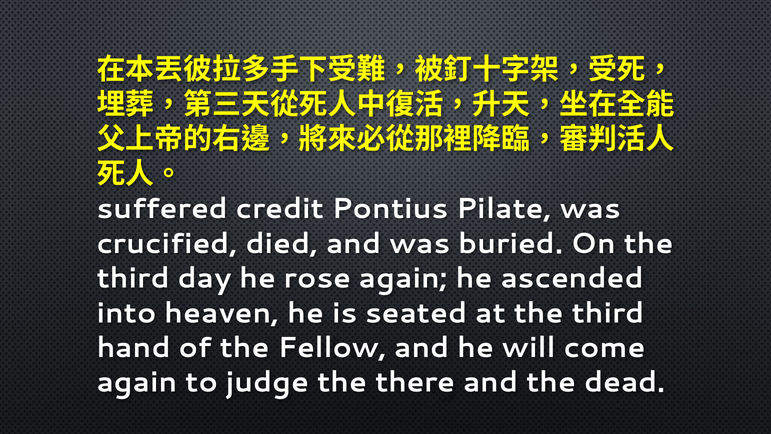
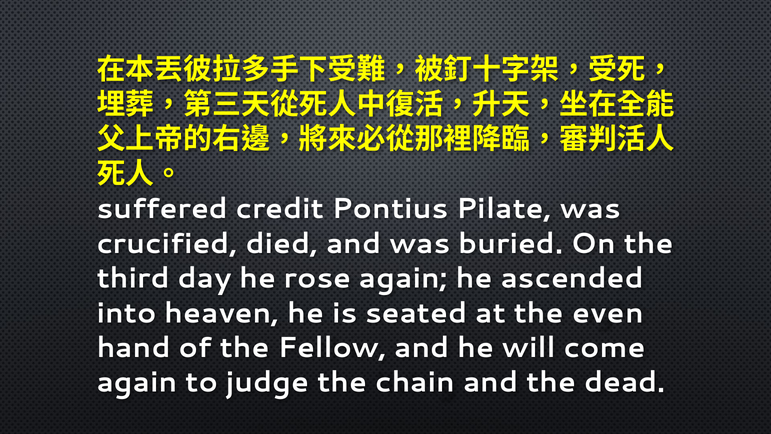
at the third: third -> even (608, 313)
there: there -> chain (415, 382)
